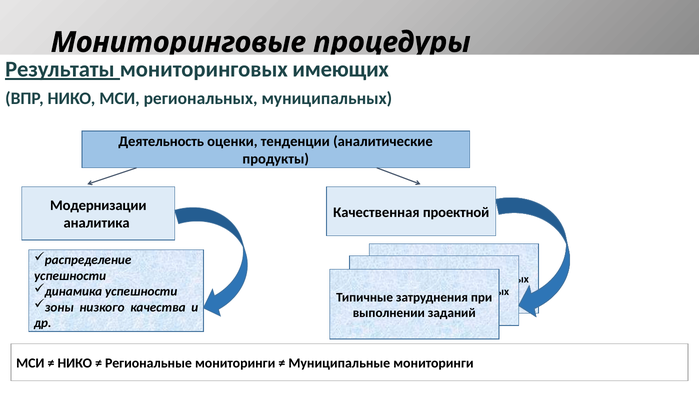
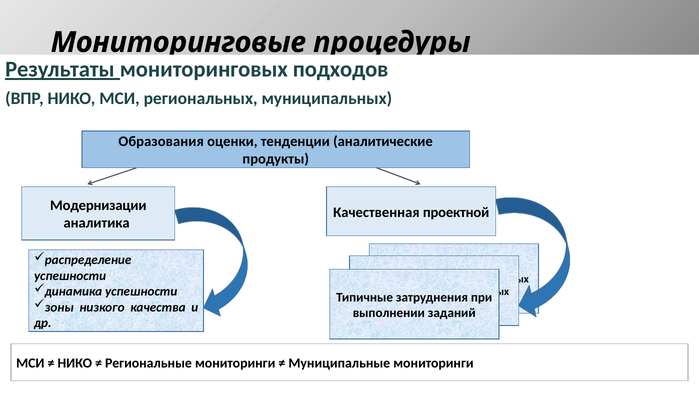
имеющих: имеющих -> подходов (341, 69)
Деятельность: Деятельность -> Образования (161, 142)
